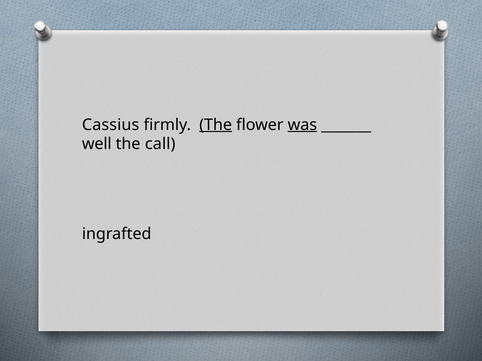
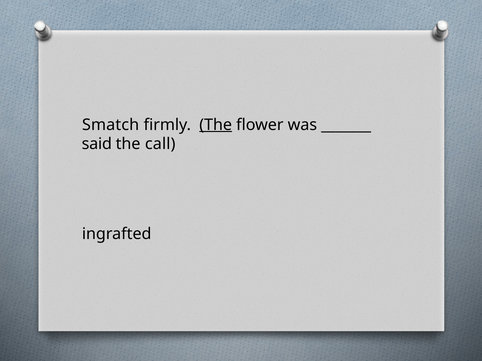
Cassius: Cassius -> Smatch (111, 125)
was underline: present -> none (302, 125)
well: well -> said (97, 144)
